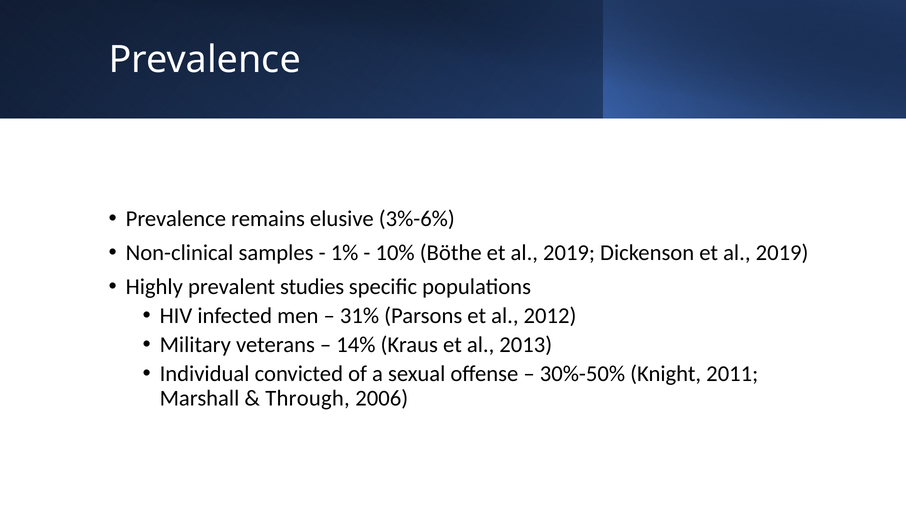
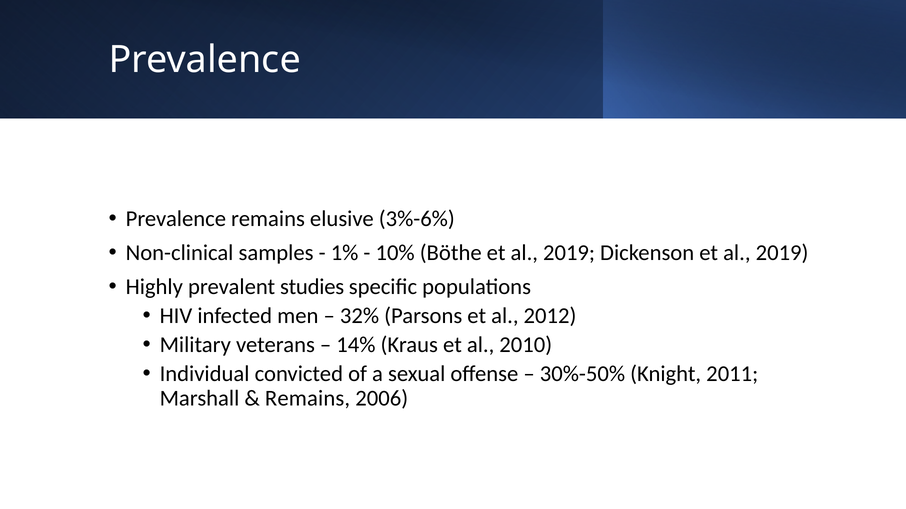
31%: 31% -> 32% (360, 316)
2013: 2013 -> 2010 (526, 345)
Through: Through -> Remains (308, 399)
